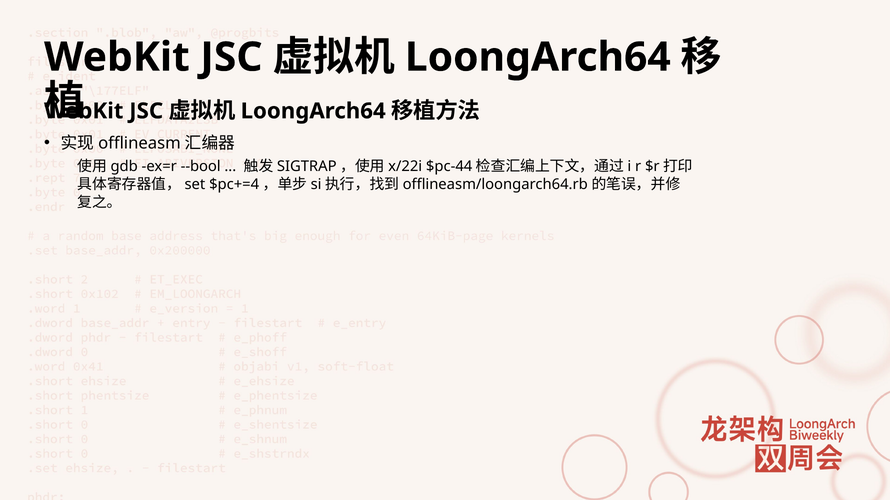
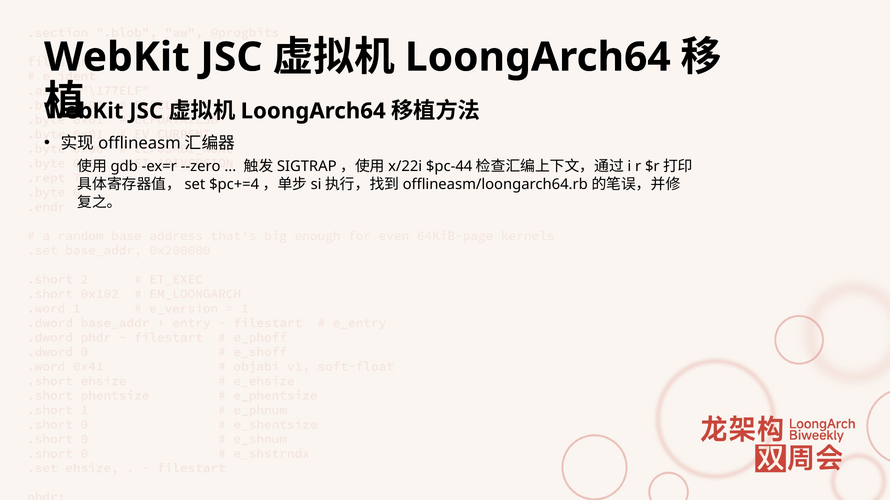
--bool: --bool -> --zero (201, 167)
